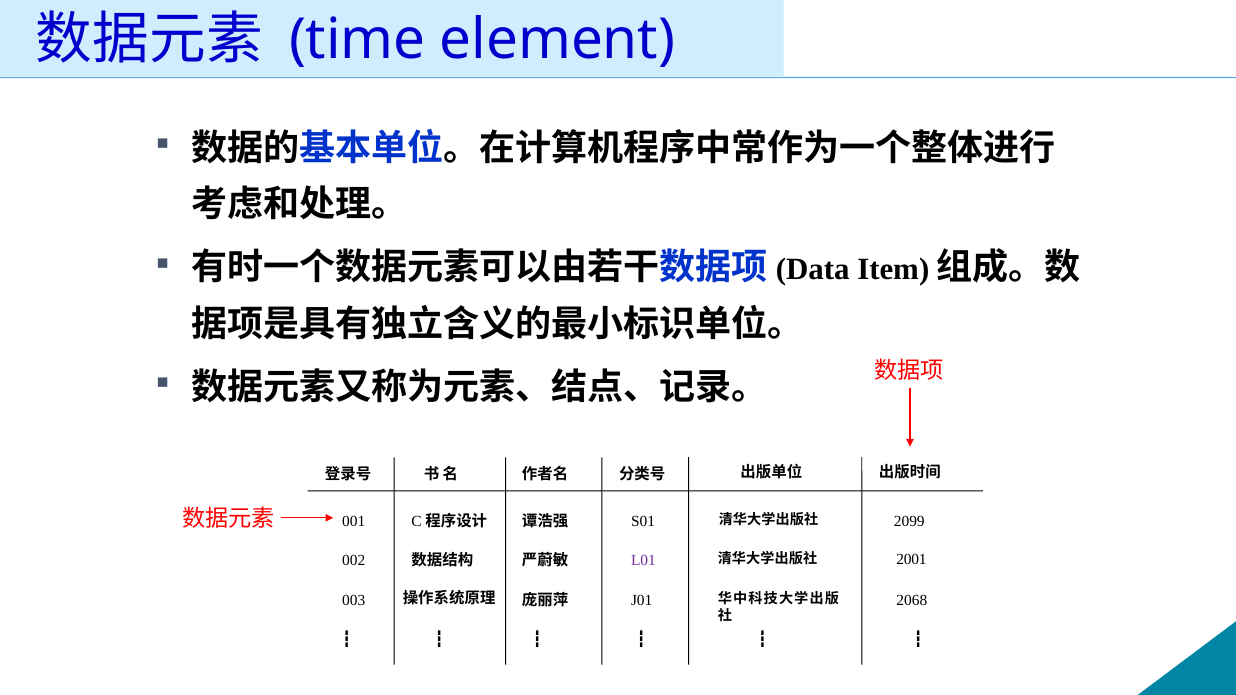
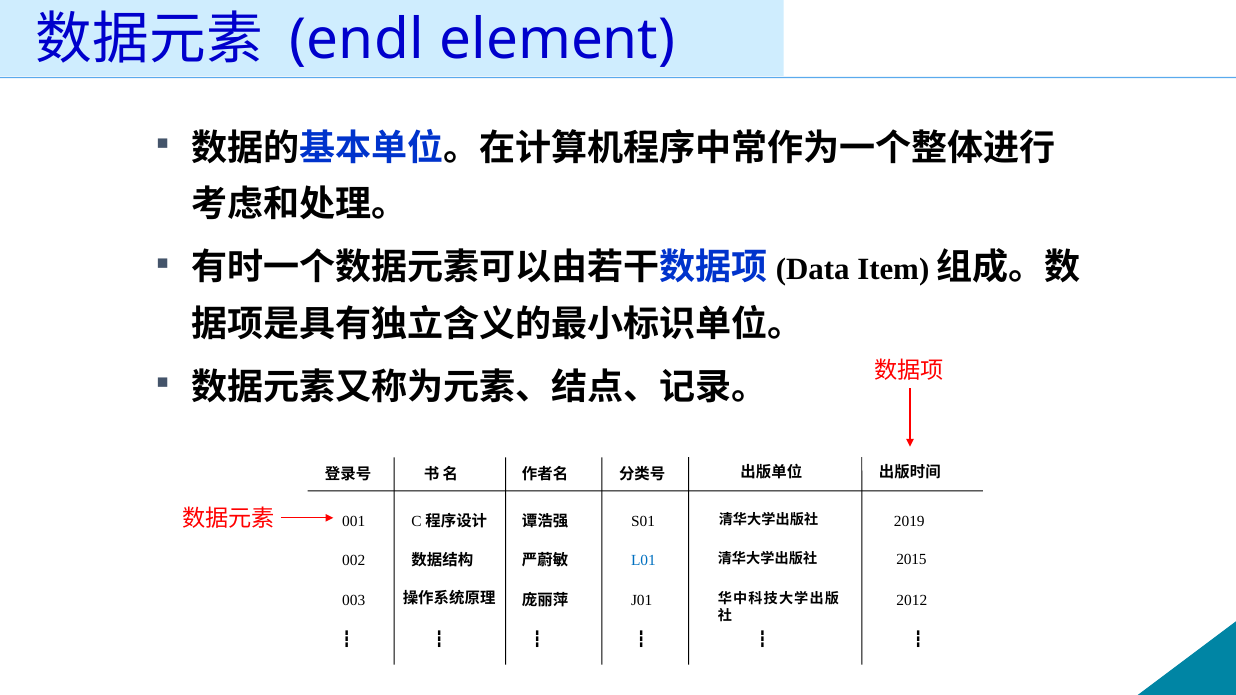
time: time -> endl (357, 39)
2099: 2099 -> 2019 (909, 521)
L01 colour: purple -> blue (643, 561)
2001: 2001 -> 2015 (911, 560)
2068: 2068 -> 2012 (912, 600)
